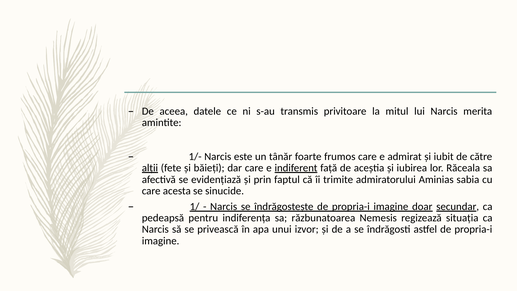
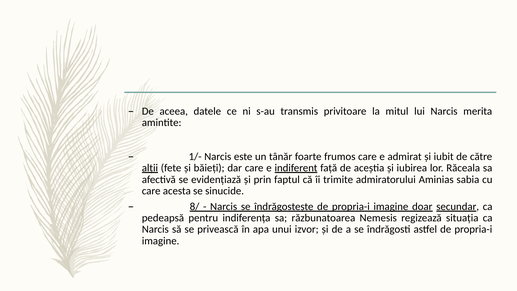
1/: 1/ -> 8/ (195, 206)
